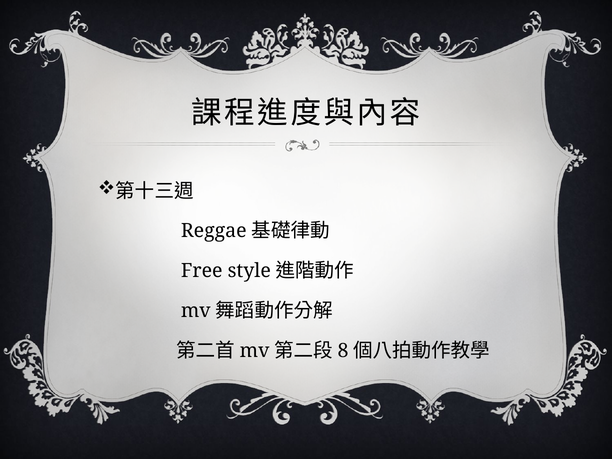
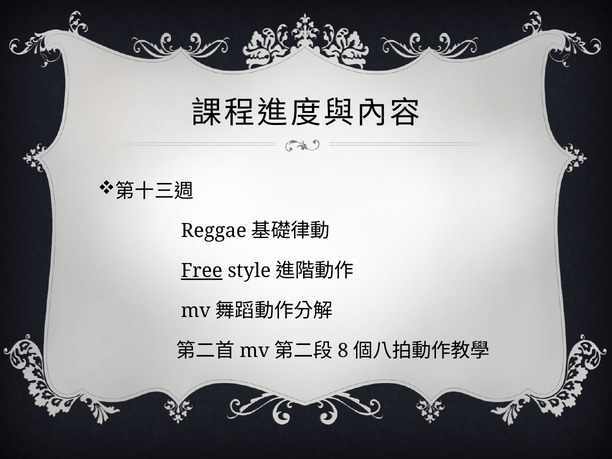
Free underline: none -> present (202, 271)
